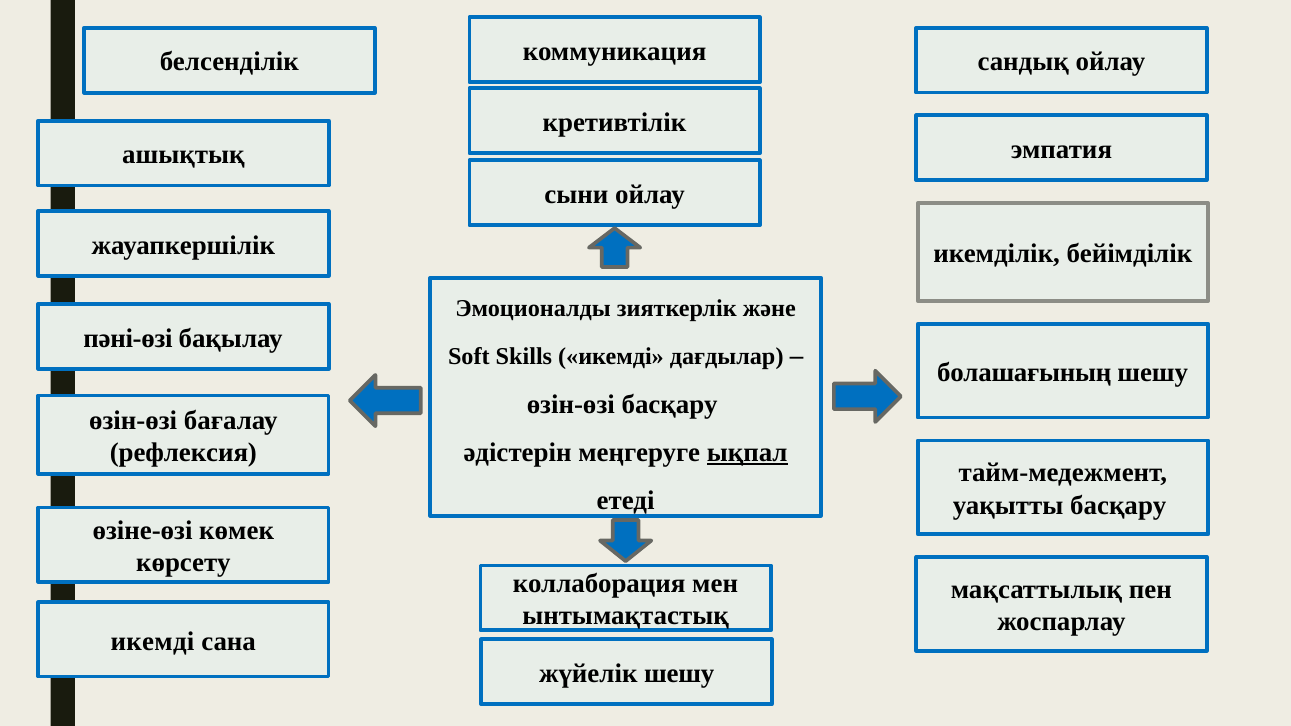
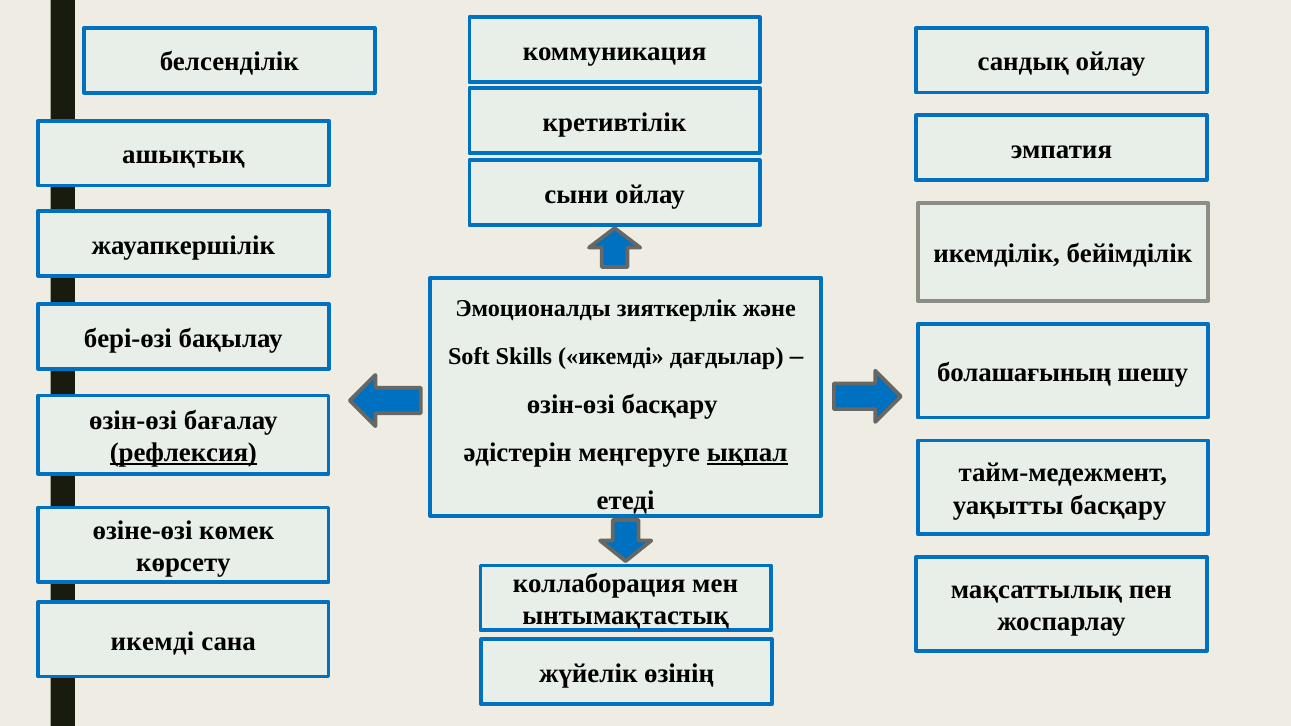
пәні-өзі: пәні-өзі -> бері-өзі (128, 338)
рефлексия underline: none -> present (183, 453)
жүйелік шешу: шешу -> өзінің (679, 674)
